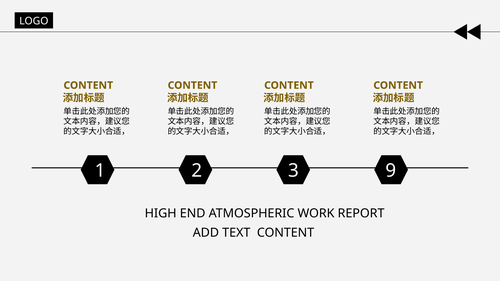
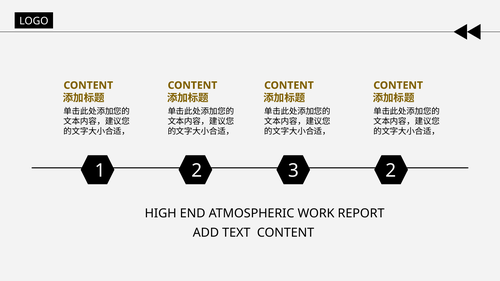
3 9: 9 -> 2 (391, 171)
